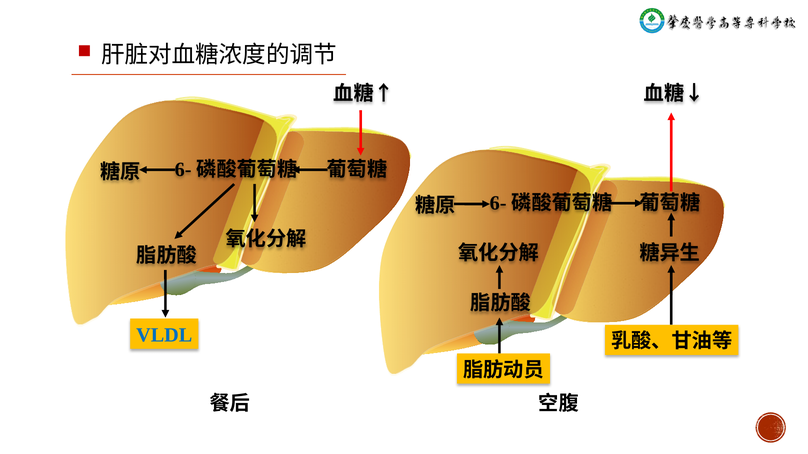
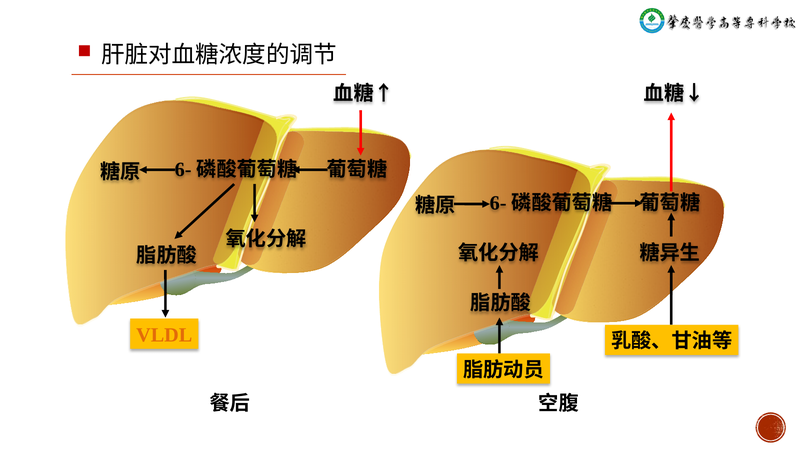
VLDL colour: blue -> orange (164, 335)
